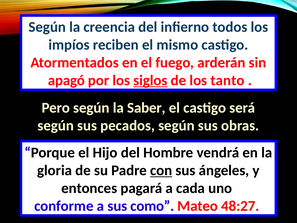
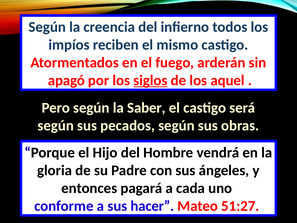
tanto: tanto -> aquel (228, 80)
con underline: present -> none (161, 170)
como: como -> hacer (152, 206)
48:27: 48:27 -> 51:27 (240, 206)
